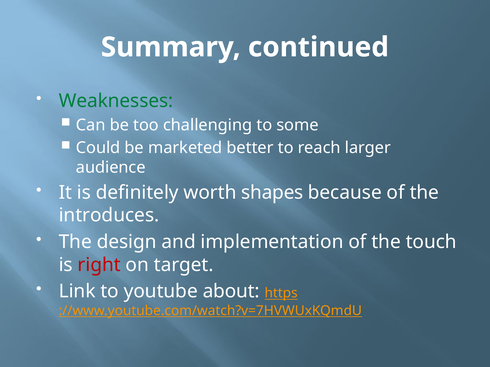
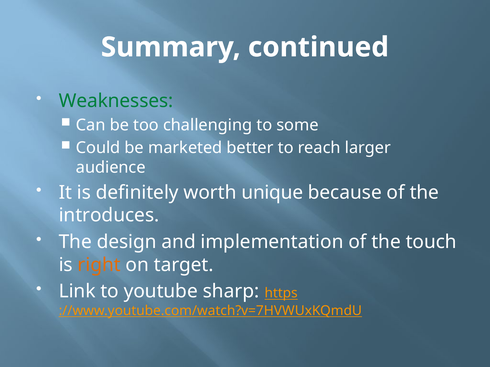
shapes: shapes -> unique (272, 193)
right colour: red -> orange (99, 265)
about: about -> sharp (231, 292)
